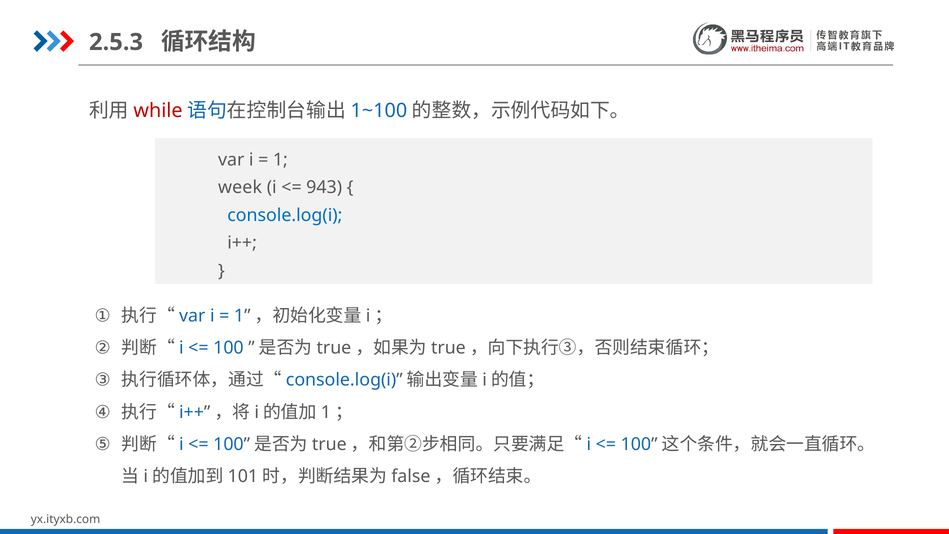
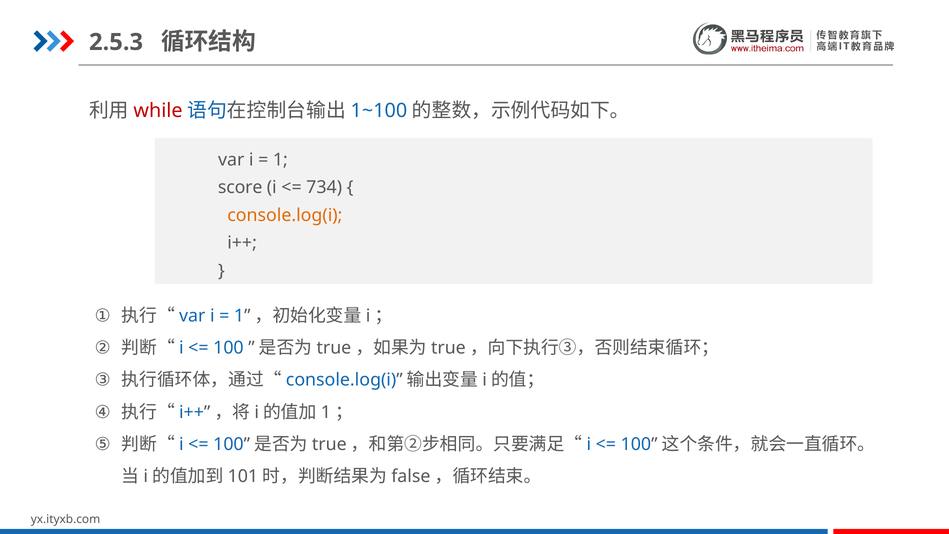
week: week -> score (240, 188)
943: 943 -> 734 (324, 188)
console.log(i colour: blue -> orange (285, 215)
